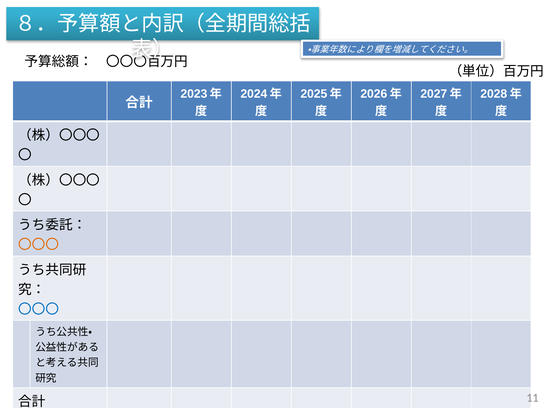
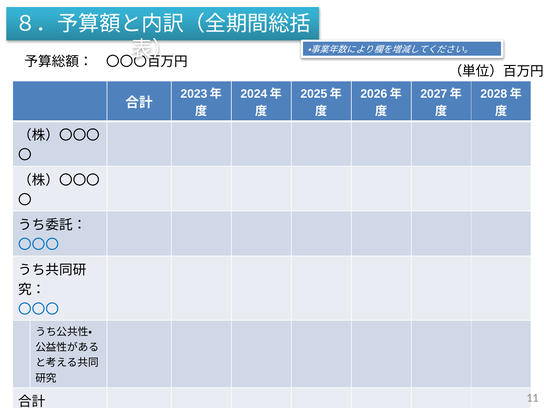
〇〇〇 colour: orange -> blue (39, 245)
